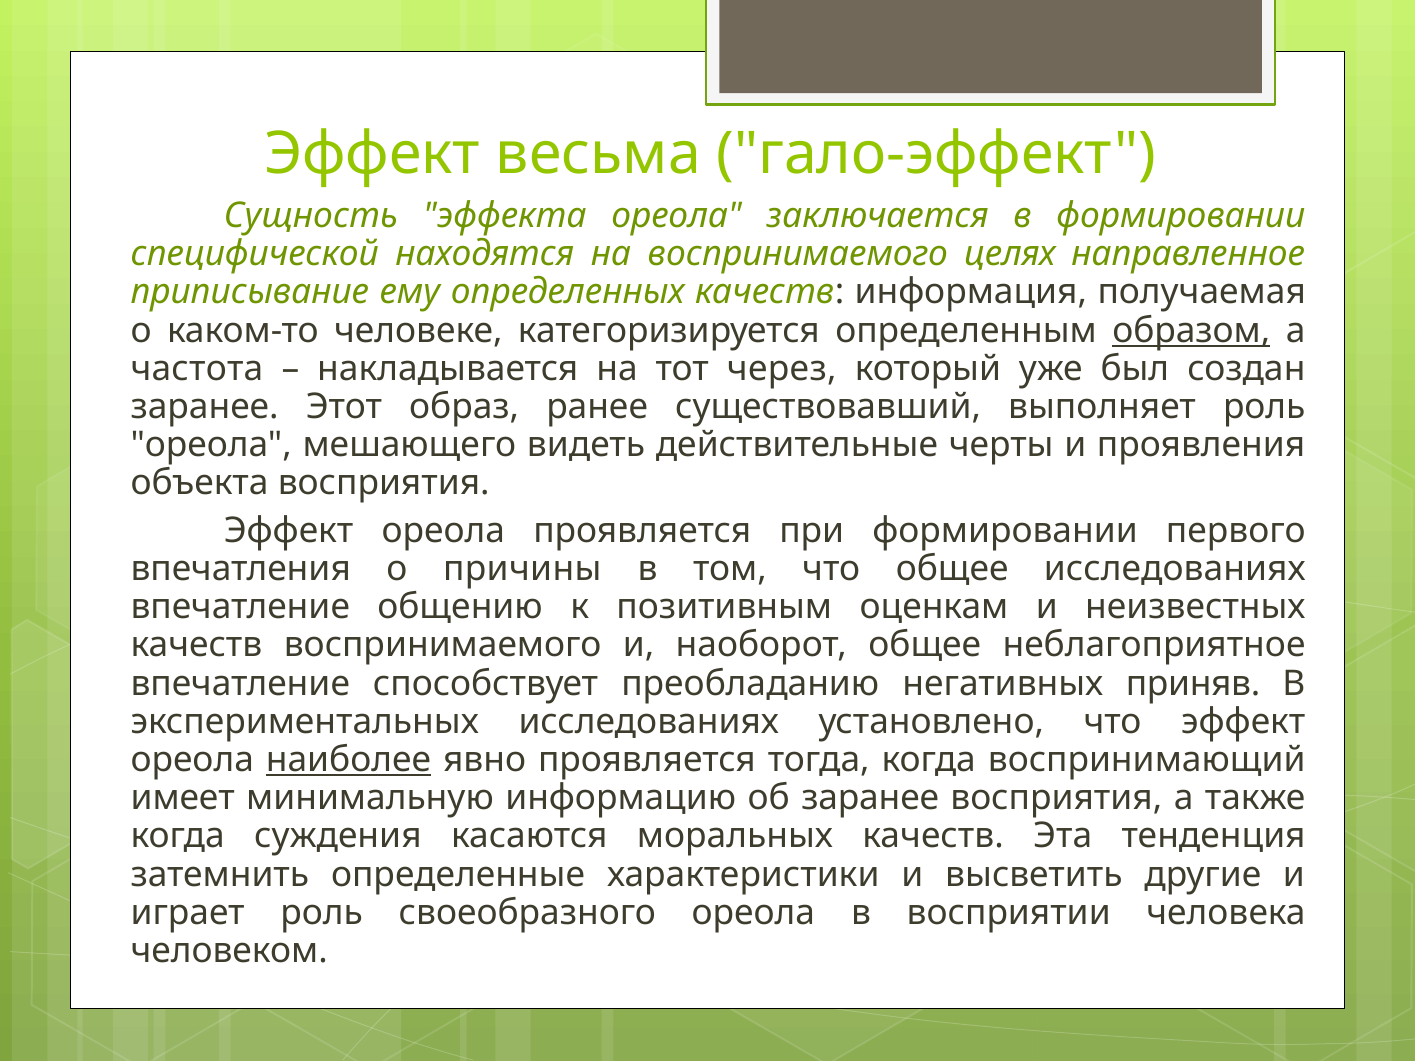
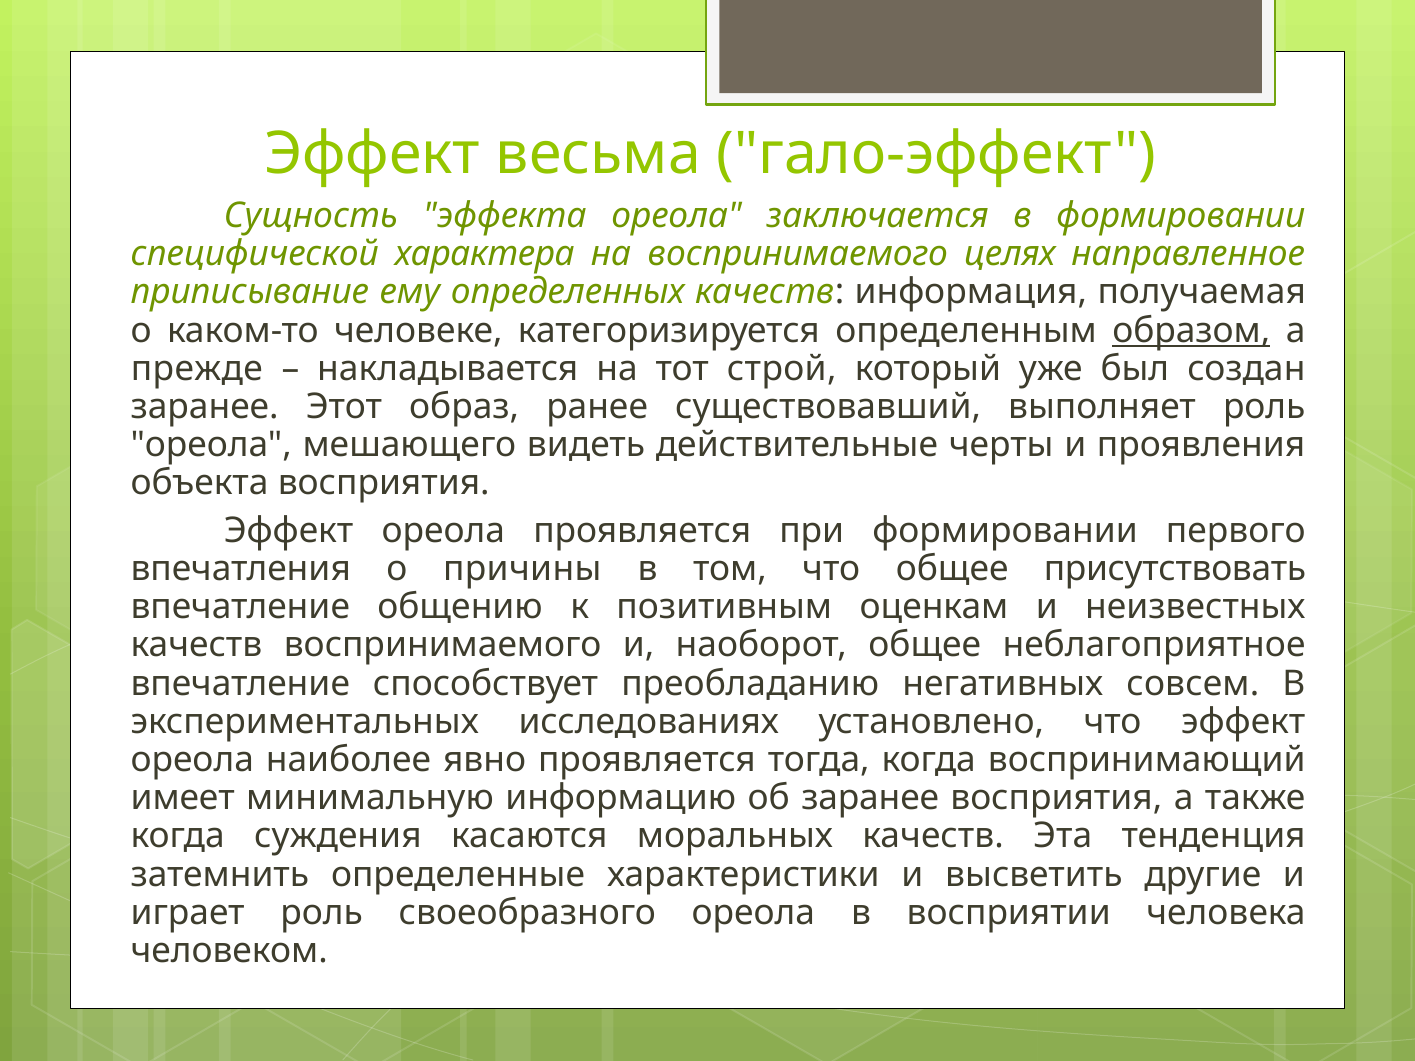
находятся: находятся -> характера (485, 254)
частота: частота -> прежде (197, 369)
через: через -> строй (782, 369)
общее исследованиях: исследованиях -> присутствовать (1175, 569)
приняв: приняв -> совсем (1193, 684)
наиболее underline: present -> none (348, 760)
